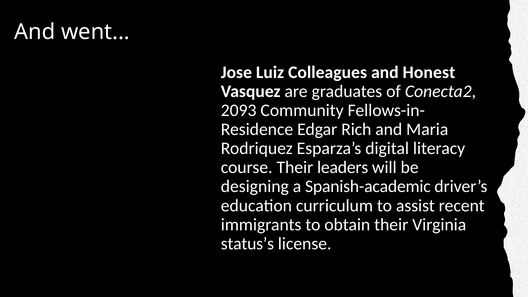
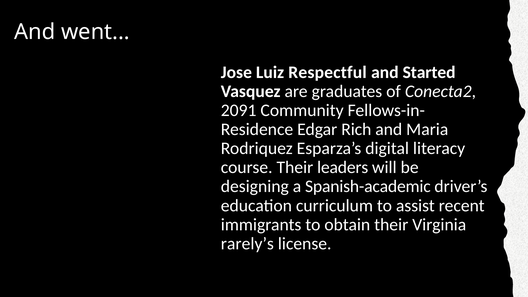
Colleagues: Colleagues -> Respectful (328, 72)
Honest: Honest -> Started (429, 72)
2093: 2093 -> 2091 (239, 110)
status’s: status’s -> rarely’s (247, 244)
